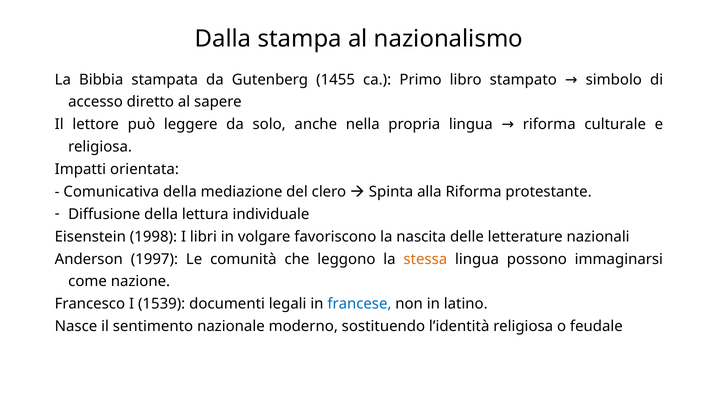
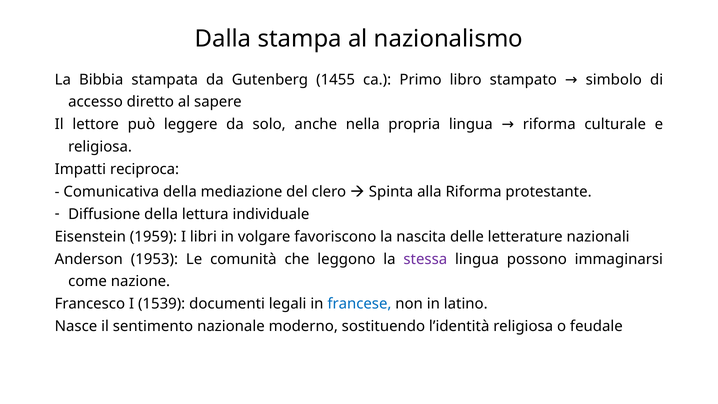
orientata: orientata -> reciproca (145, 169)
1998: 1998 -> 1959 (153, 237)
1997: 1997 -> 1953 (154, 259)
stessa colour: orange -> purple (425, 259)
